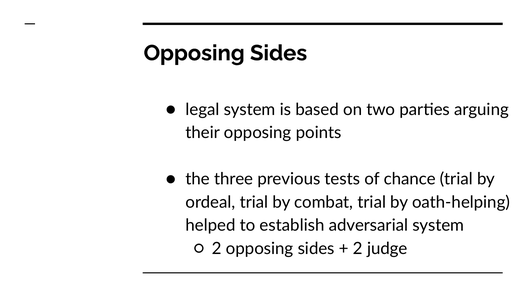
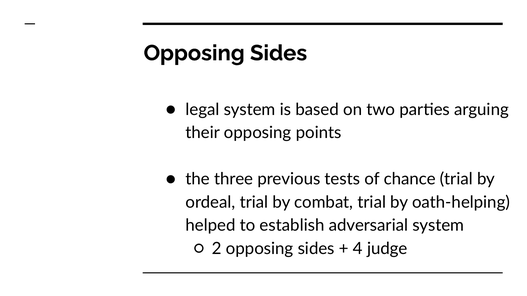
2: 2 -> 4 (358, 249)
